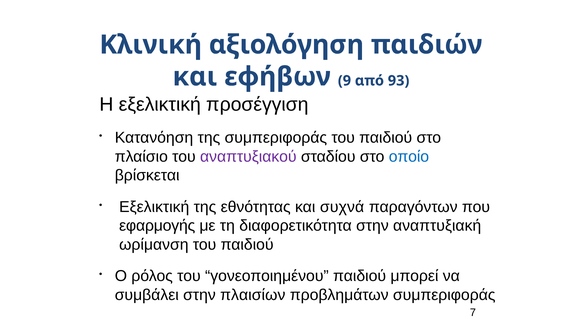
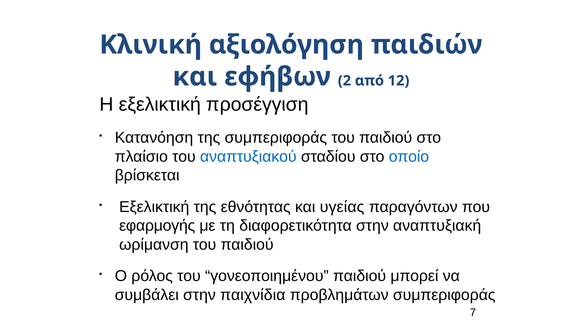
9: 9 -> 2 (344, 81)
93: 93 -> 12 (399, 81)
αναπτυξιακού colour: purple -> blue (248, 157)
συχνά: συχνά -> υγείας (342, 207)
πλαισίων: πλαισίων -> παιχνίδια (253, 295)
